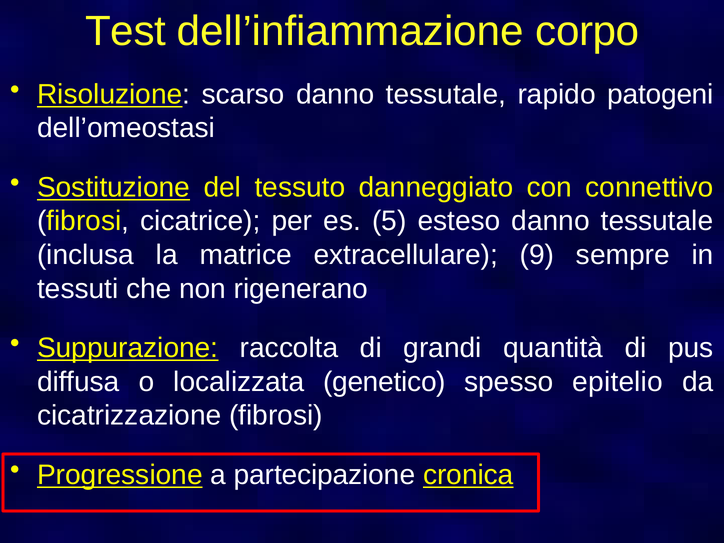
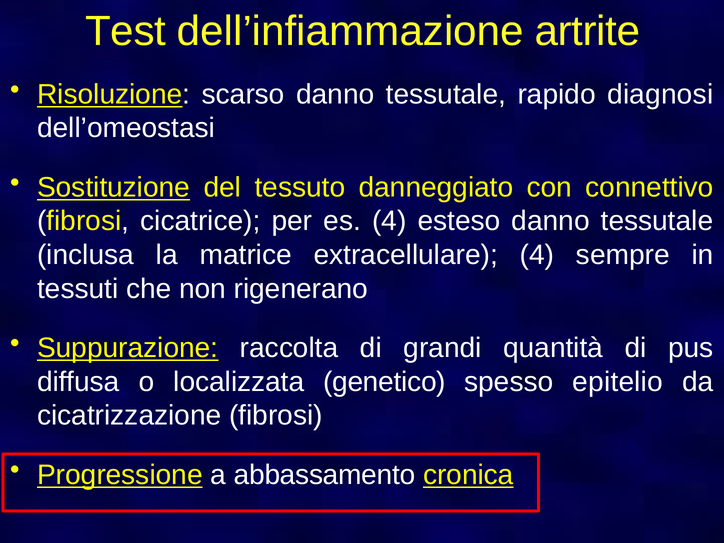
corpo: corpo -> artrite (587, 31)
patogeni: patogeni -> diagnosi (660, 94)
es 5: 5 -> 4 (389, 221)
extracellulare 9: 9 -> 4 (537, 255)
partecipazione: partecipazione -> abbassamento (325, 475)
